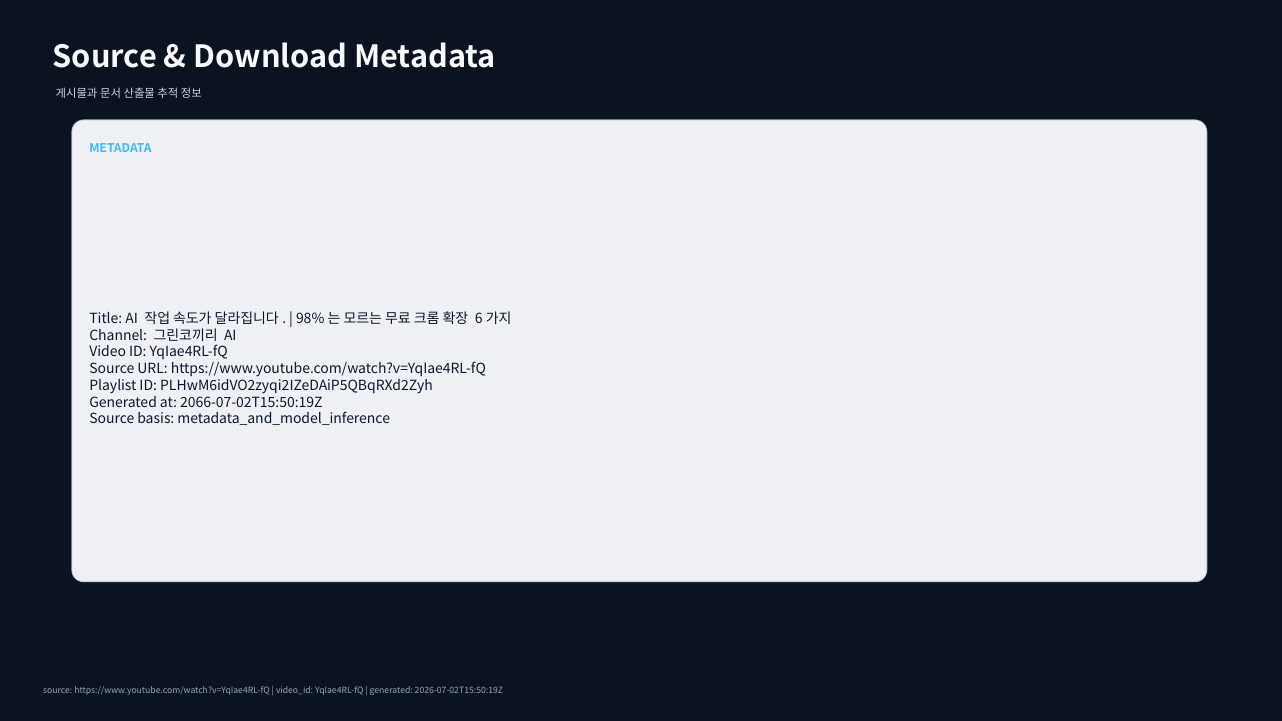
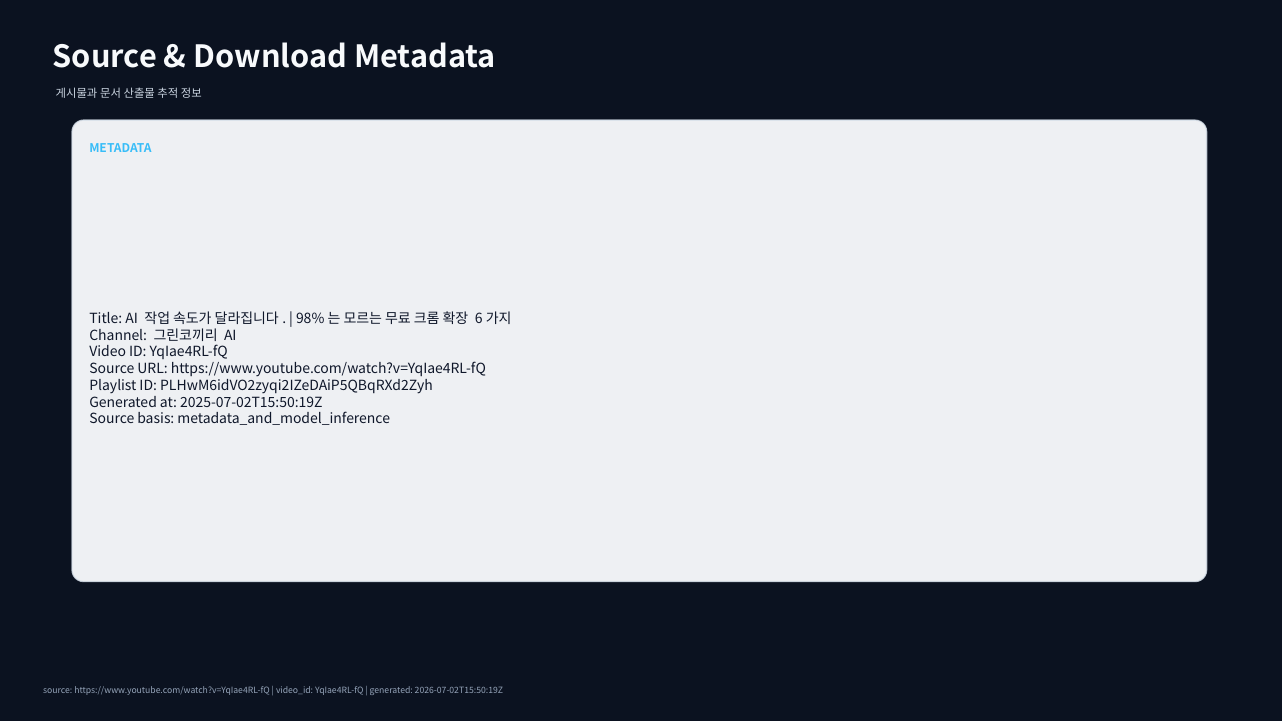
2066-07-02T15:50:19Z: 2066-07-02T15:50:19Z -> 2025-07-02T15:50:19Z (251, 403)
